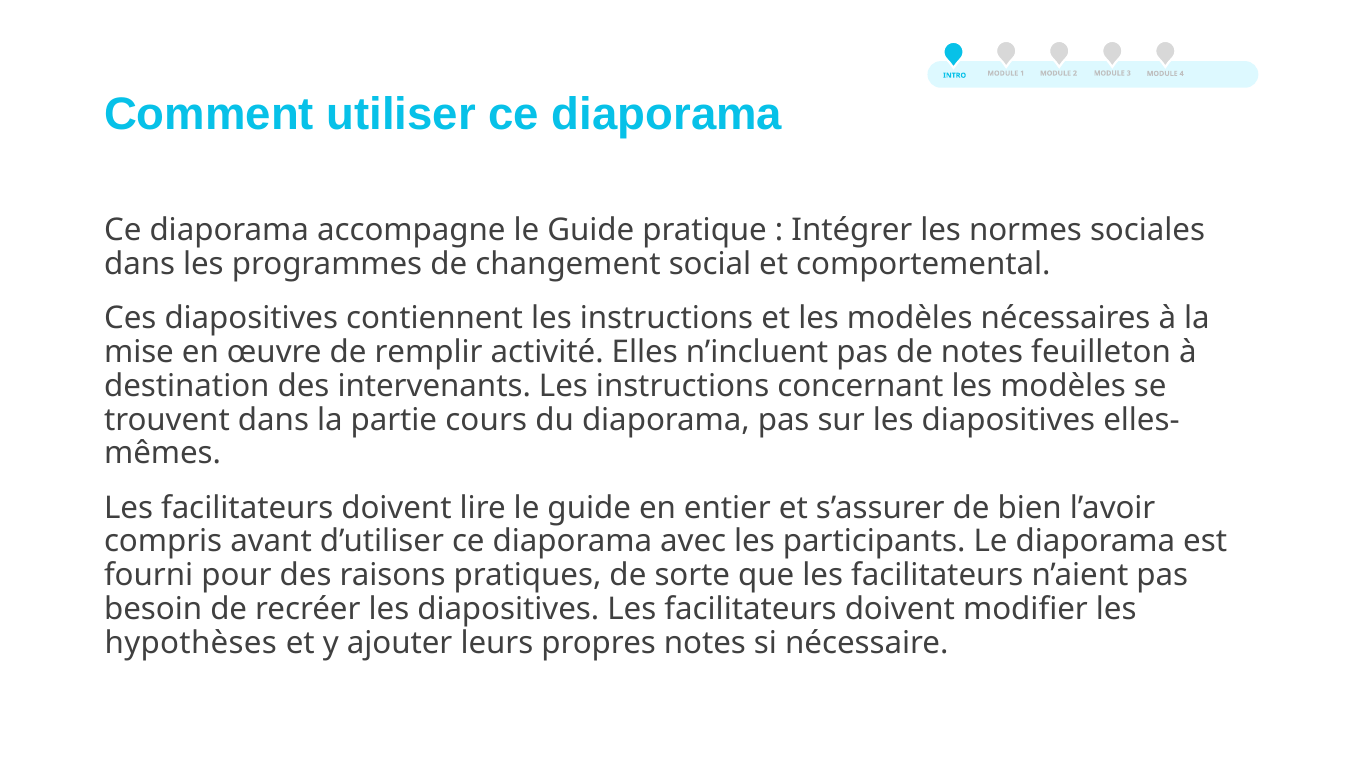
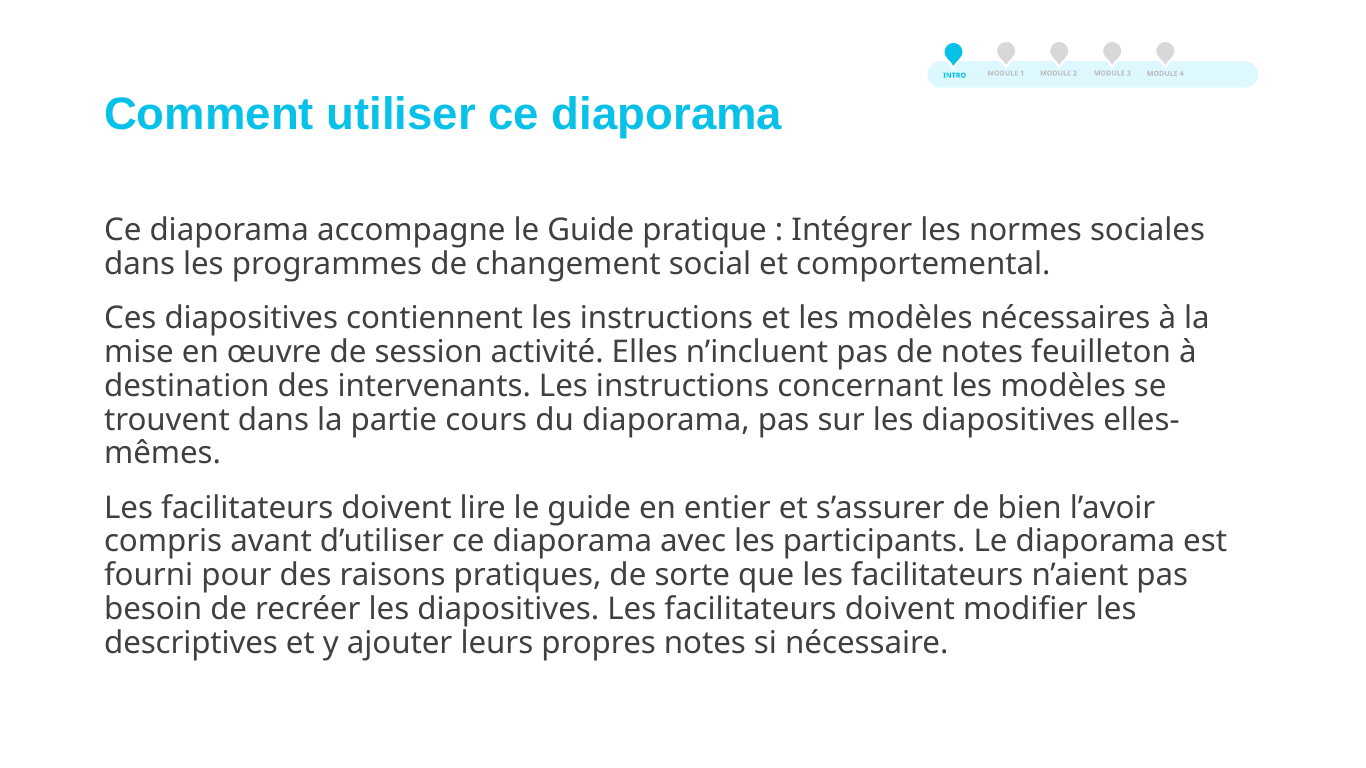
remplir: remplir -> session (429, 352)
hypothèses: hypothèses -> descriptives (191, 643)
